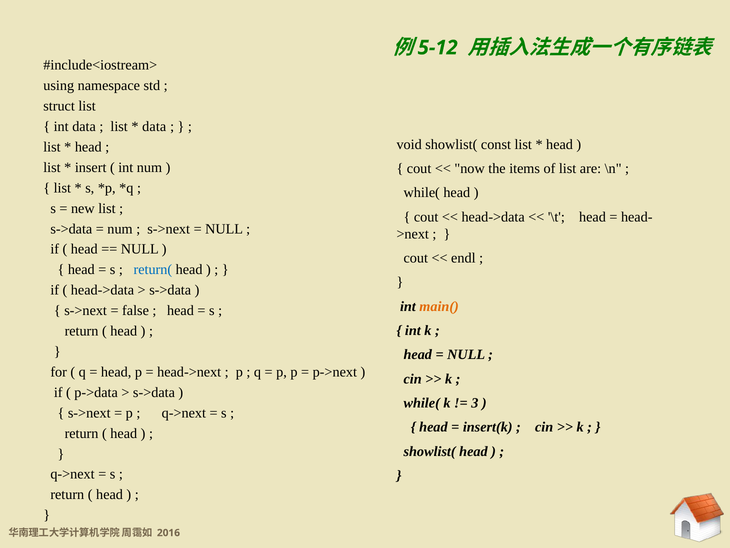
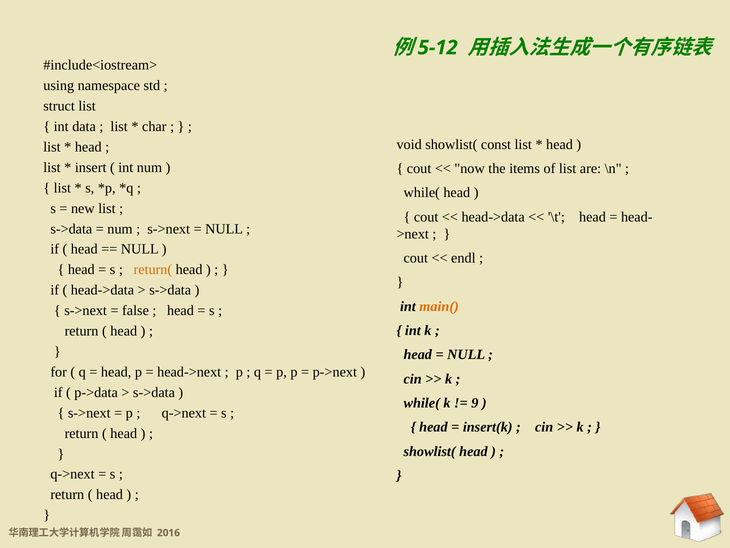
data: data -> char (154, 126)
return( colour: blue -> orange (153, 269)
3: 3 -> 9 (475, 403)
